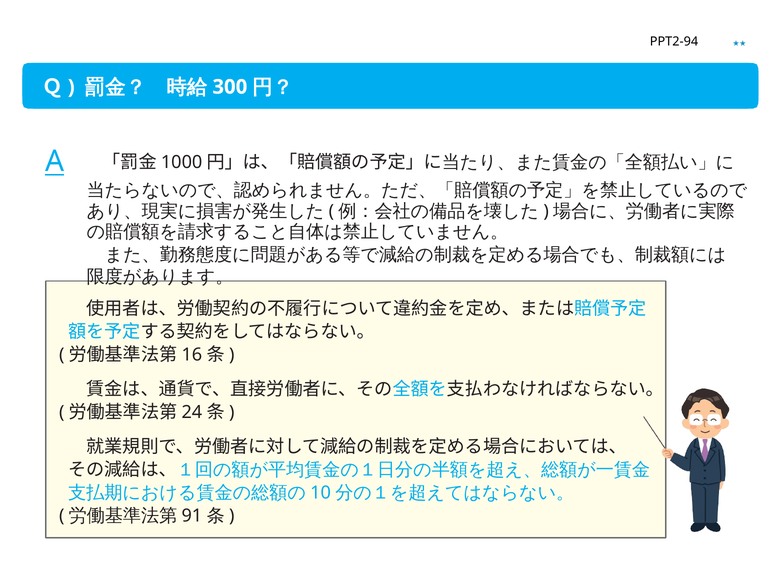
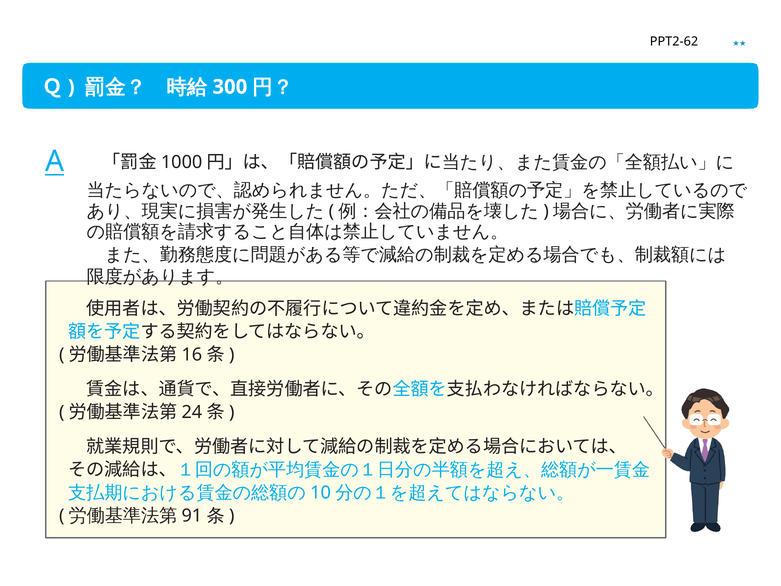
PPT2-94: PPT2-94 -> PPT2-62 (674, 42)
